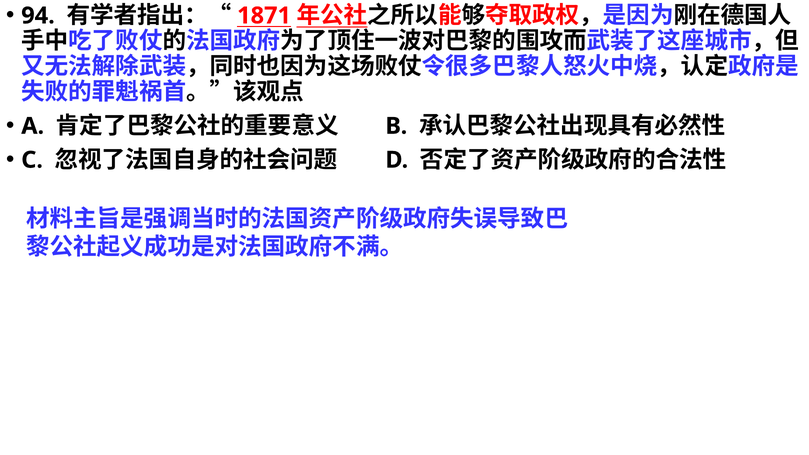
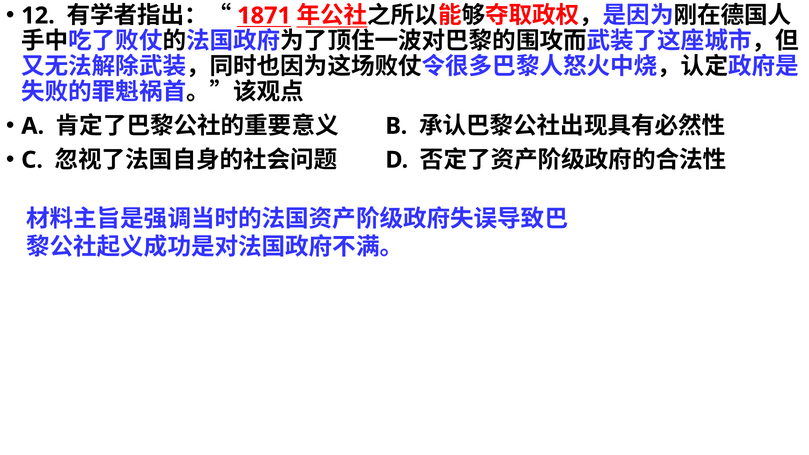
94: 94 -> 12 (38, 16)
